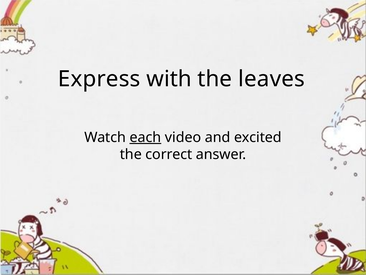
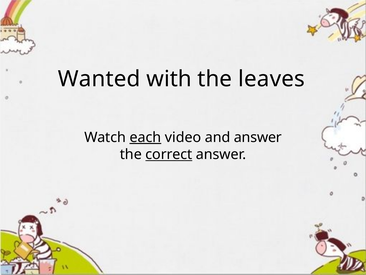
Express: Express -> Wanted (99, 79)
and excited: excited -> answer (258, 137)
correct underline: none -> present (169, 154)
